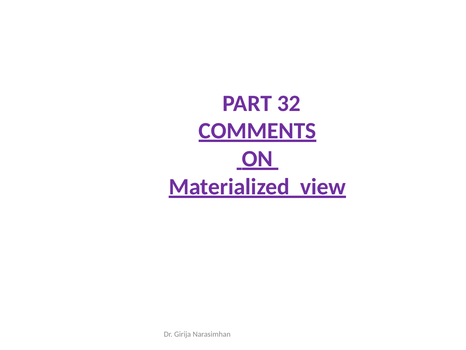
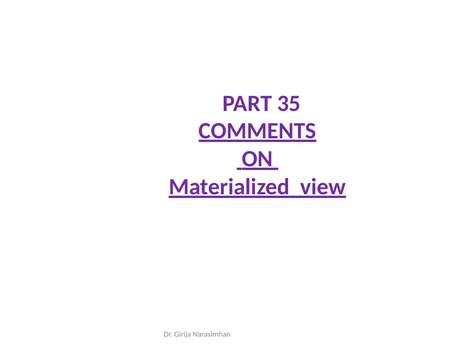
32: 32 -> 35 (289, 103)
